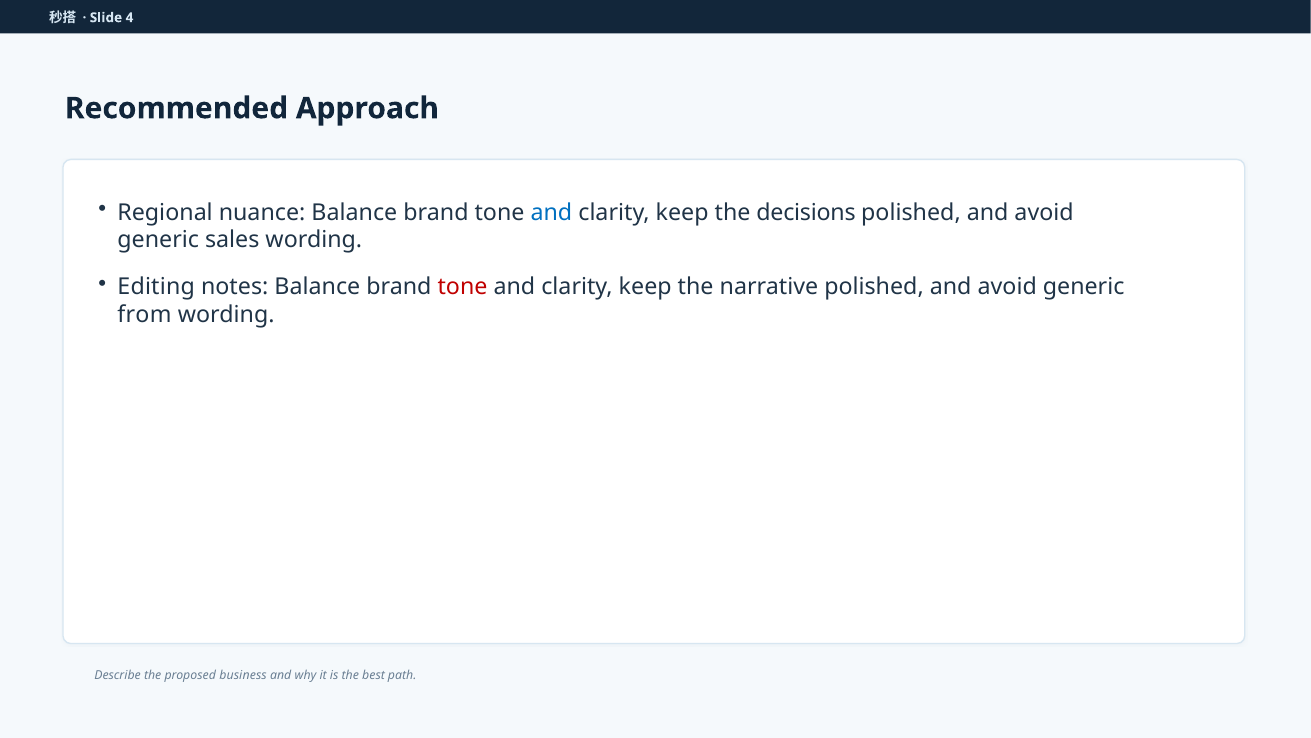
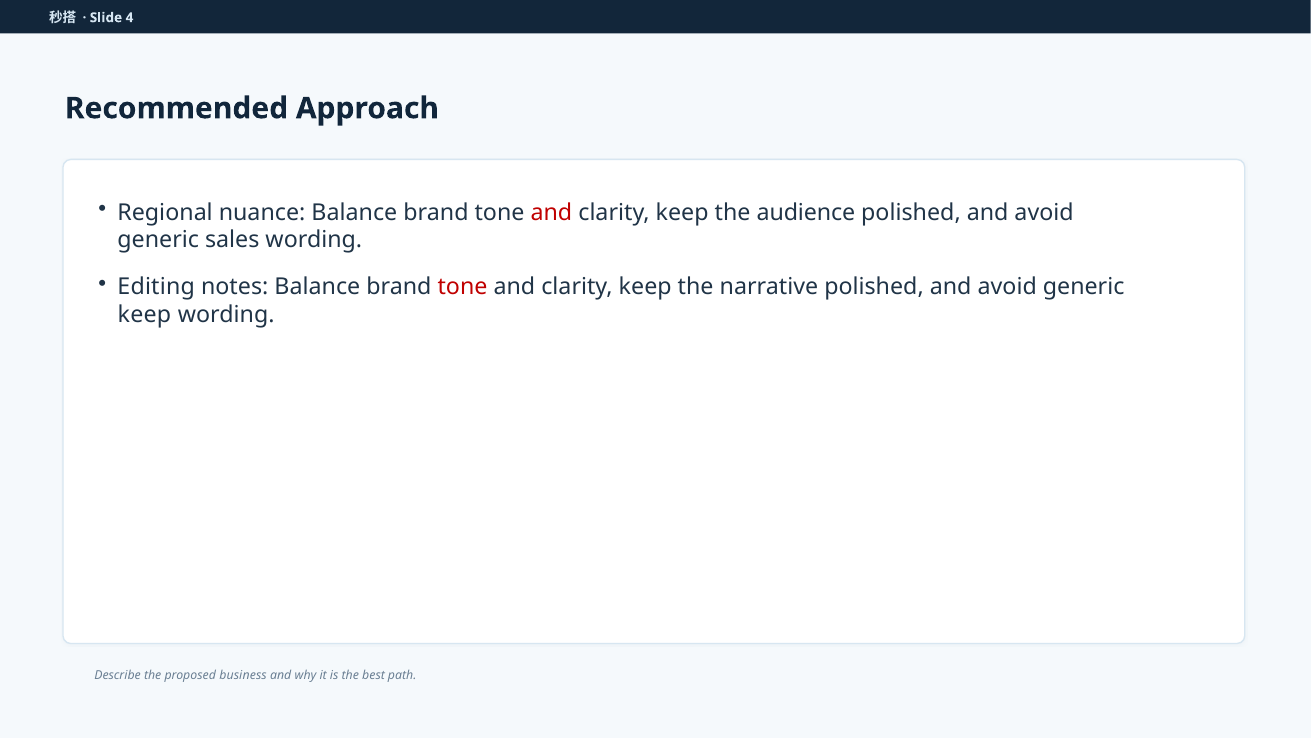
and colour: blue -> red (551, 212)
decisions: decisions -> audience (806, 212)
from: from -> keep (144, 315)
